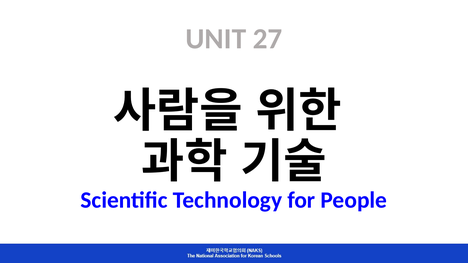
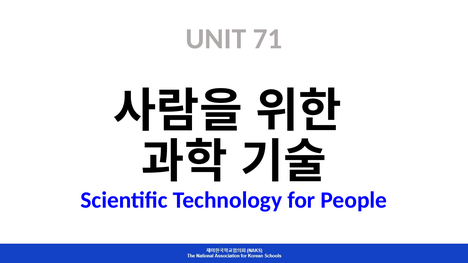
27: 27 -> 71 (268, 39)
